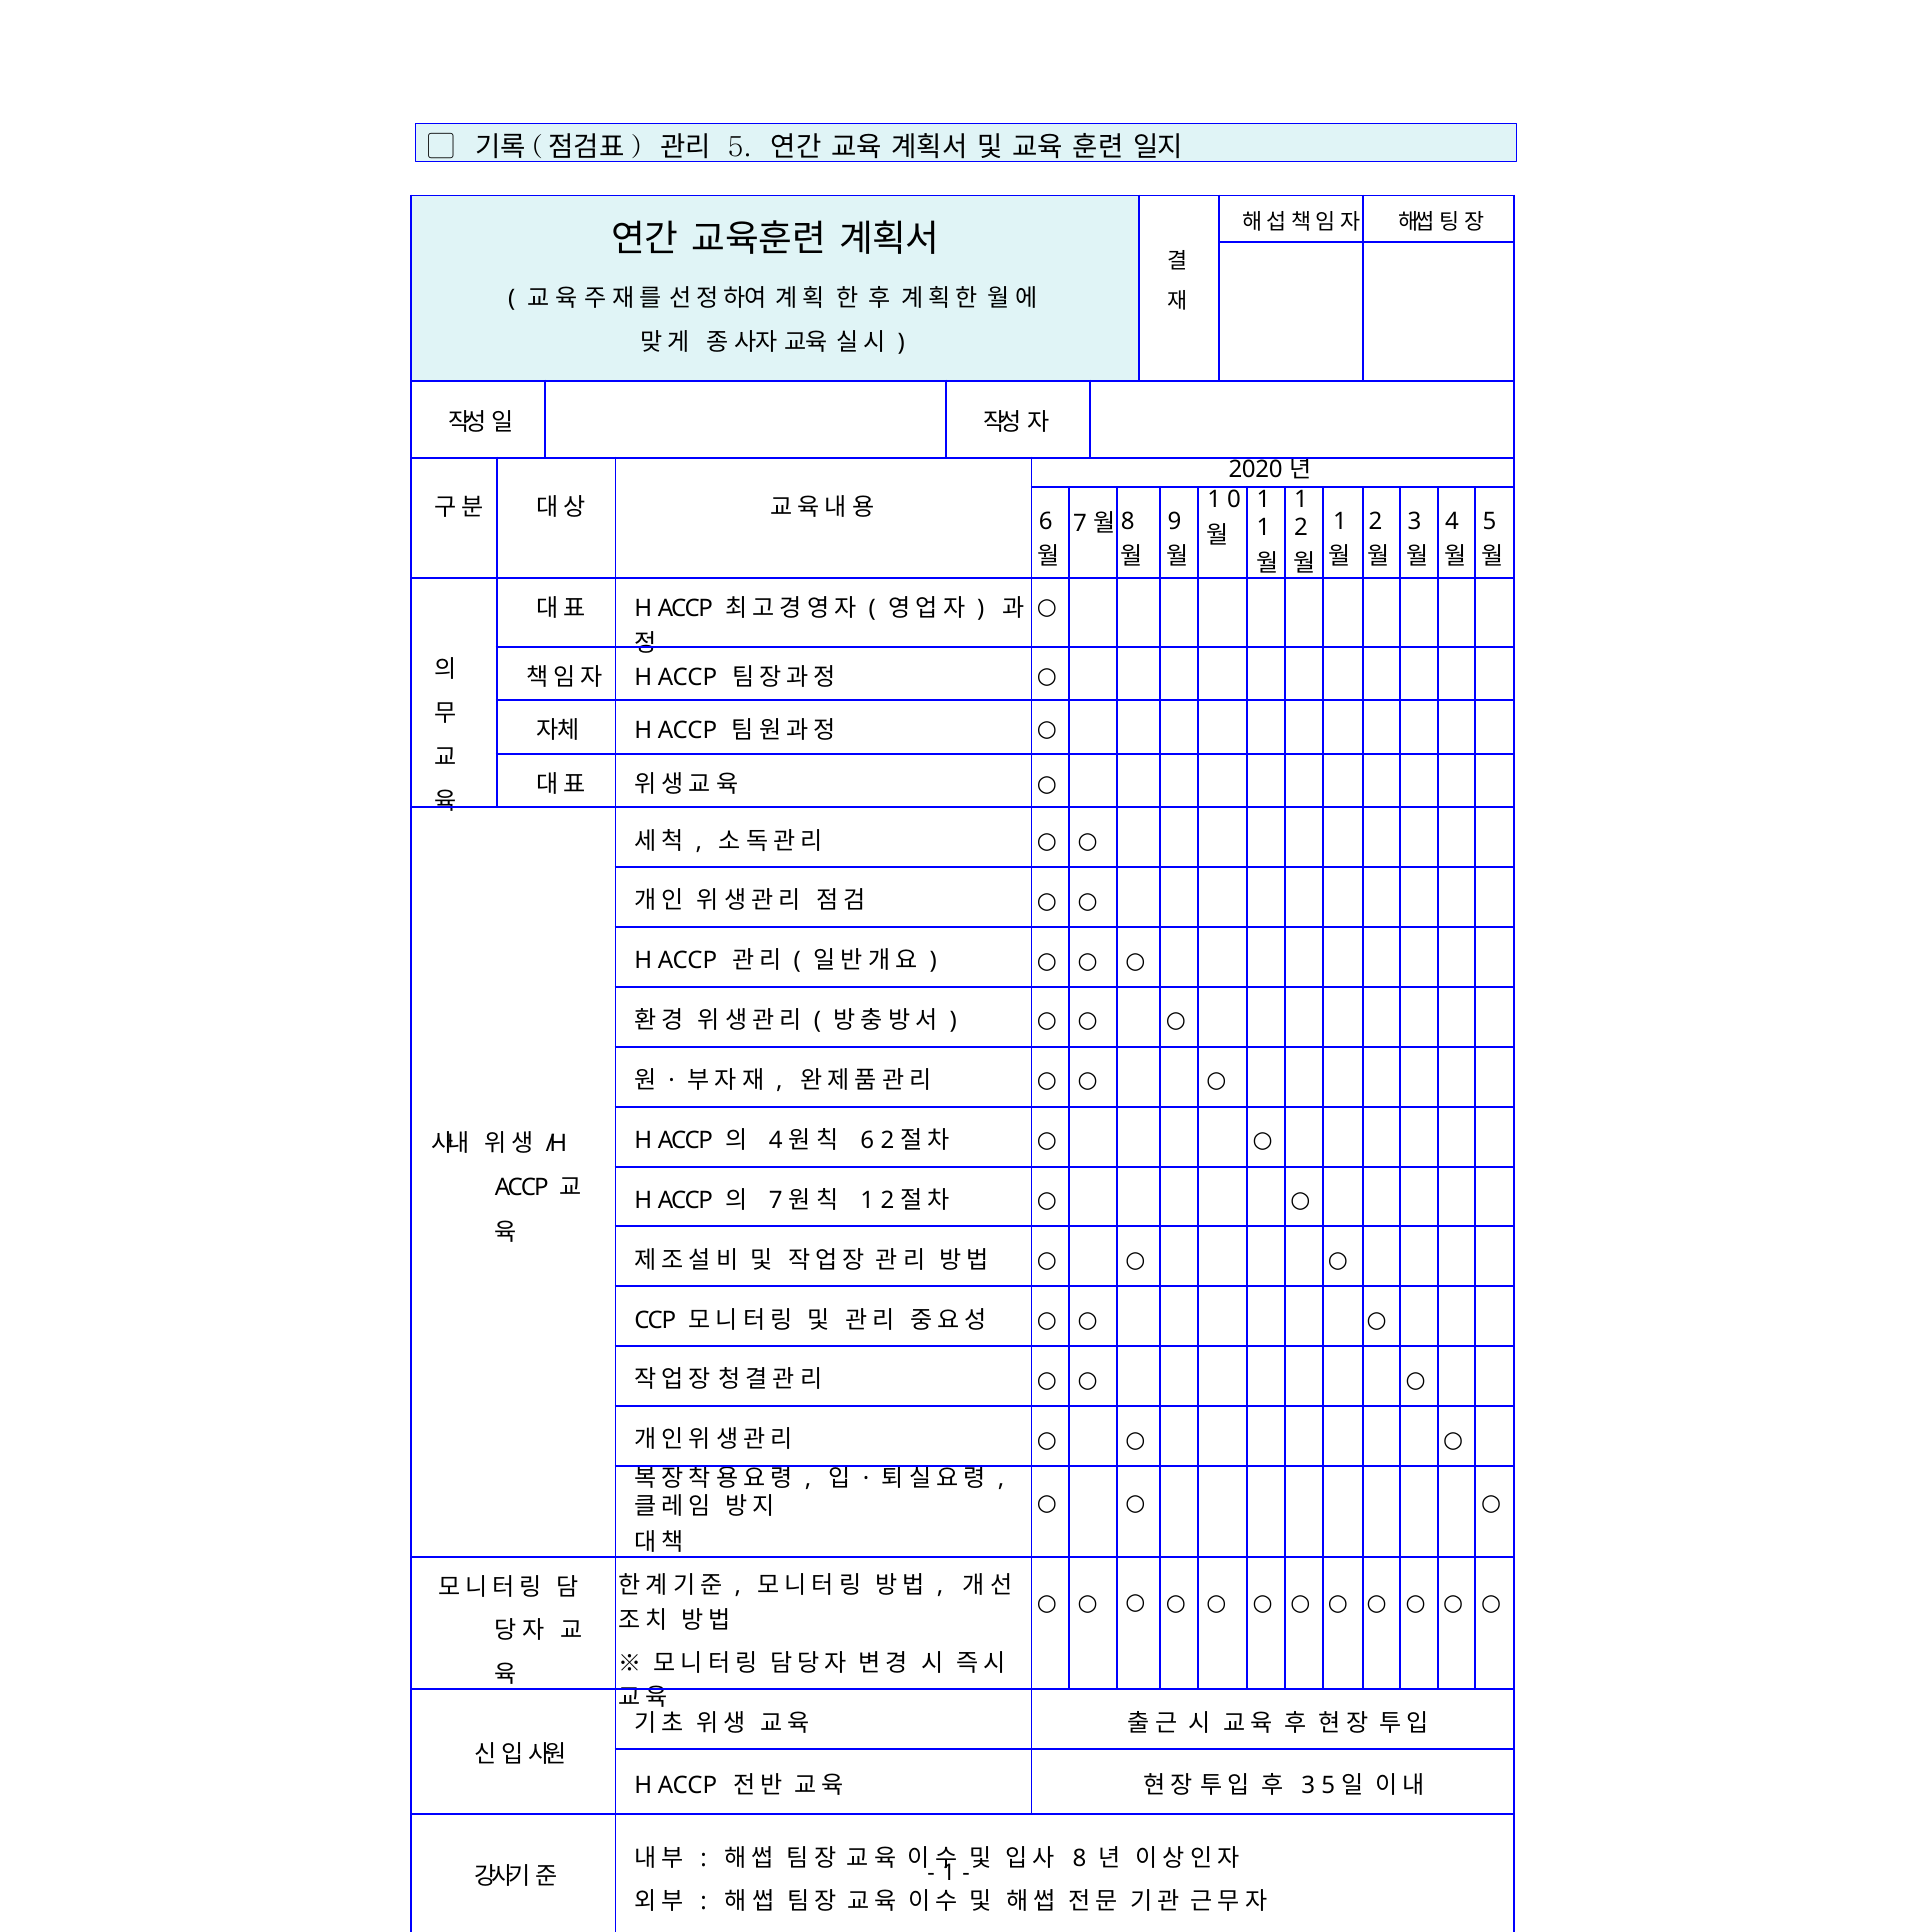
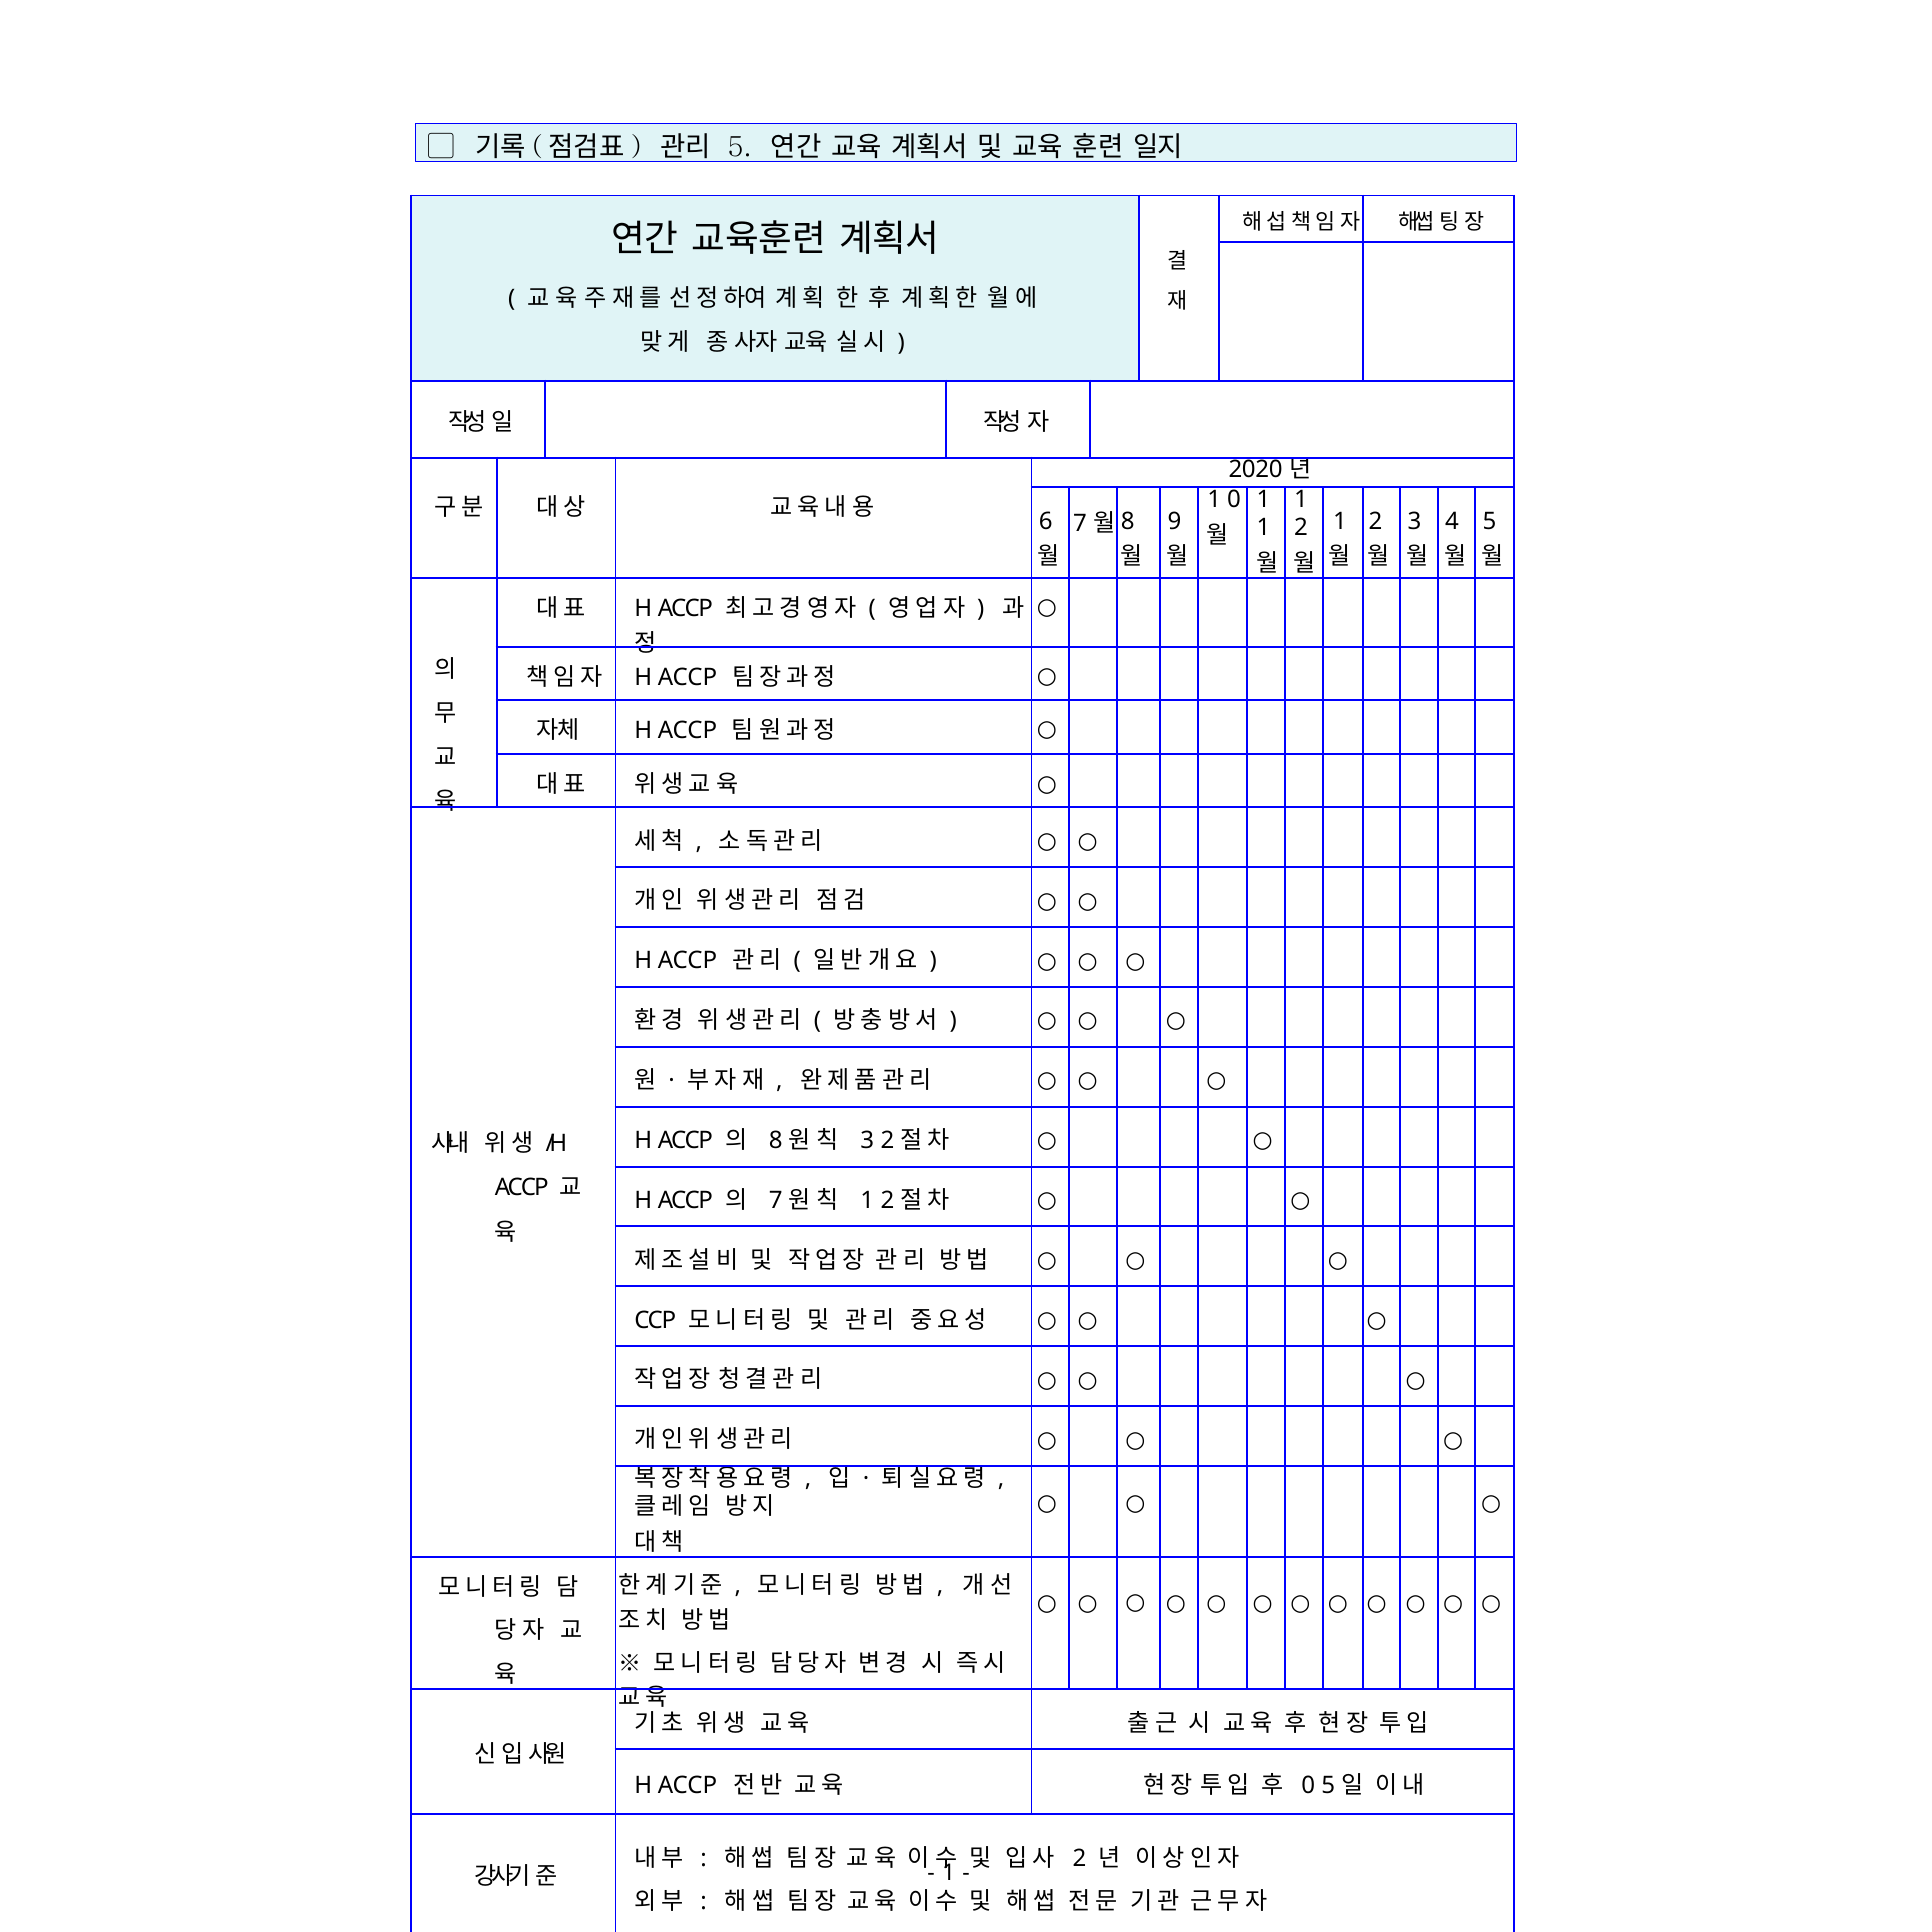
4: 4 -> 8 (776, 1140)
6: 6 -> 3 (867, 1140)
3: 3 -> 0 (1308, 1786)
8: 8 -> 2 (1079, 1859)
